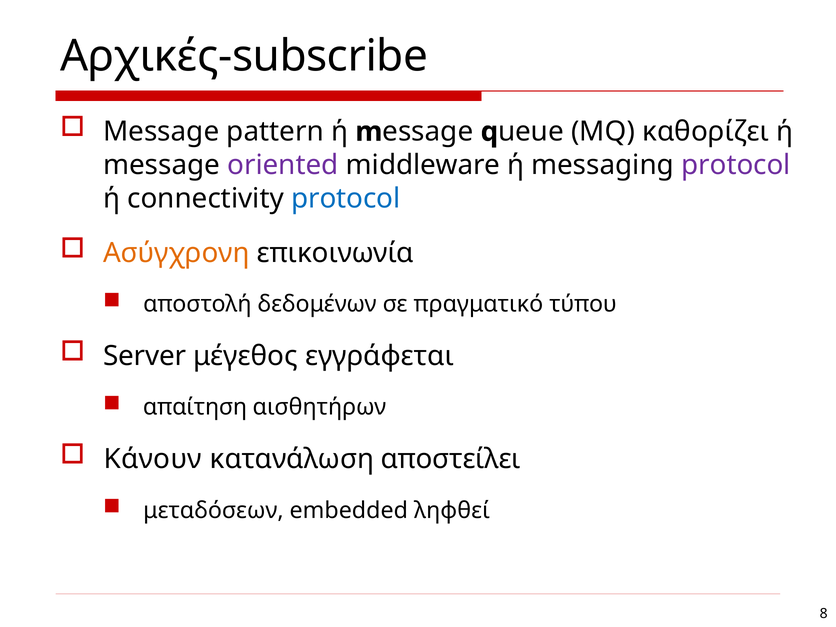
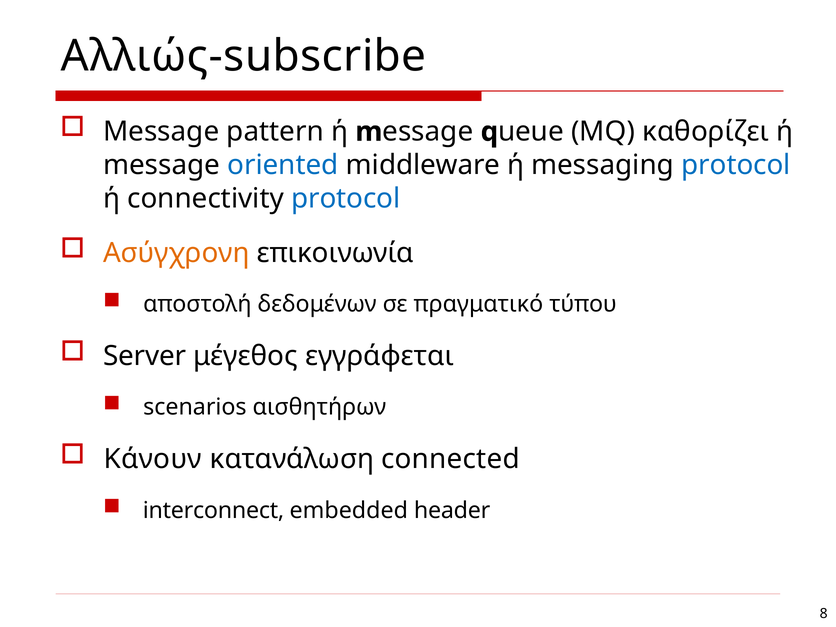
Αρχικές-subscribe: Αρχικές-subscribe -> Αλλιώς-subscribe (244, 56)
oriented colour: purple -> blue (283, 165)
protocol colour: purple -> blue (736, 165)
απαίτηση: απαίτηση -> scenarios (195, 407)
αποστείλει: αποστείλει -> connected (451, 459)
μεταδόσεων: μεταδόσεων -> interconnect (213, 510)
ληφθεί: ληφθεί -> header (452, 510)
